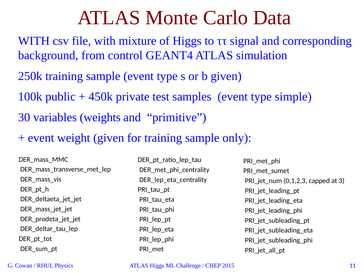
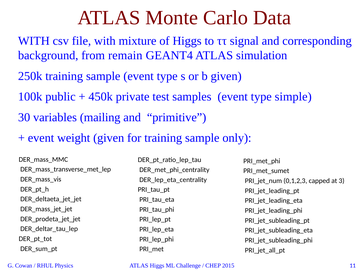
control: control -> remain (125, 55)
weights: weights -> mailing (100, 117)
